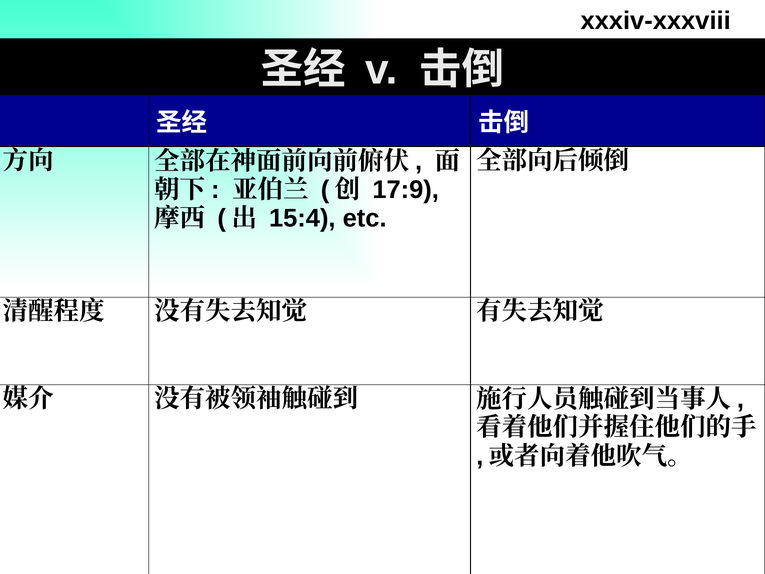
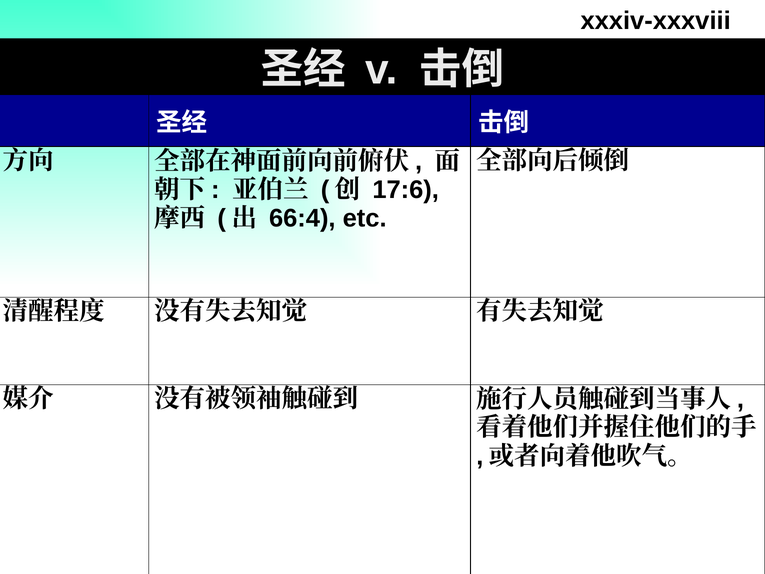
17:9: 17:9 -> 17:6 (406, 190)
15:4: 15:4 -> 66:4 (302, 218)
